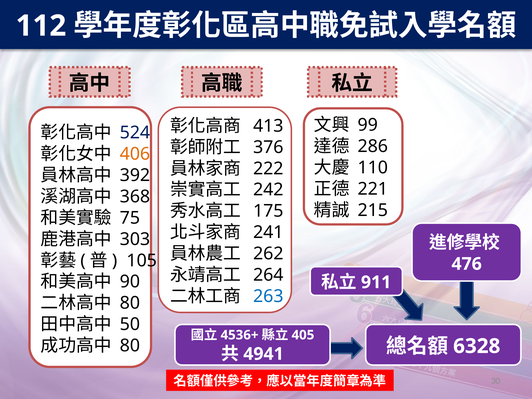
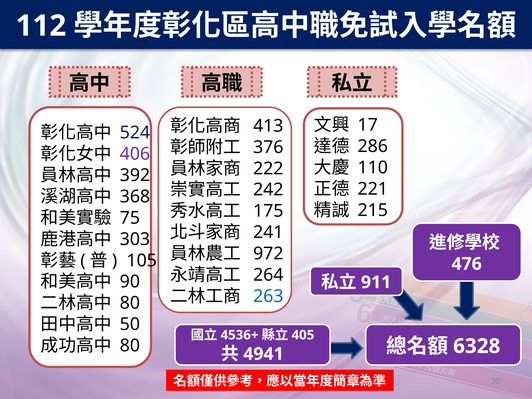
99: 99 -> 17 (368, 125)
406 colour: orange -> purple (135, 154)
262: 262 -> 972 (268, 254)
